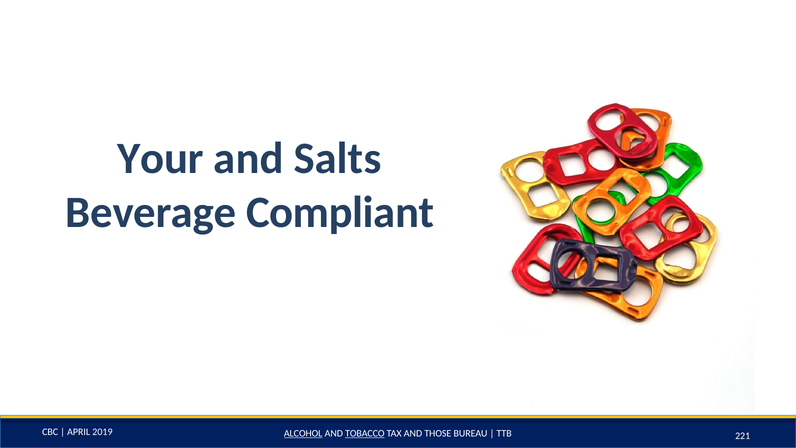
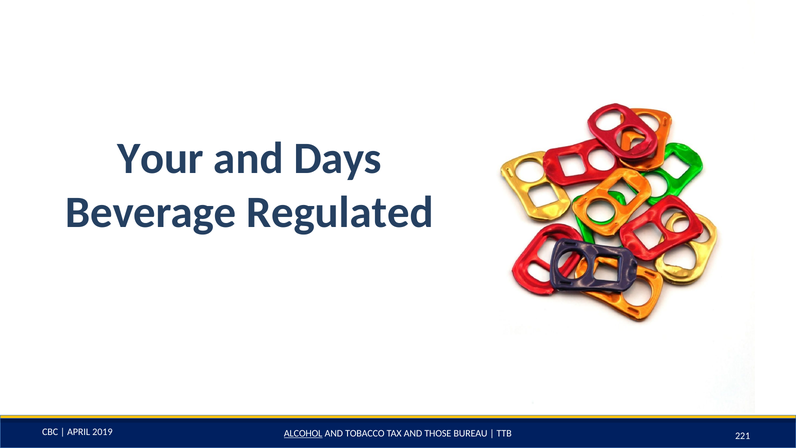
Salts: Salts -> Days (338, 158)
Compliant: Compliant -> Regulated (340, 212)
TOBACCO underline: present -> none (365, 433)
